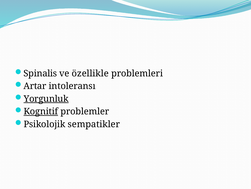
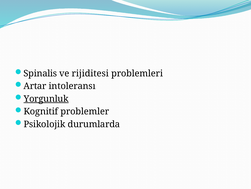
özellikle: özellikle -> rijiditesi (90, 73)
Kognitif underline: present -> none (41, 111)
sempatikler: sempatikler -> durumlarda (94, 124)
